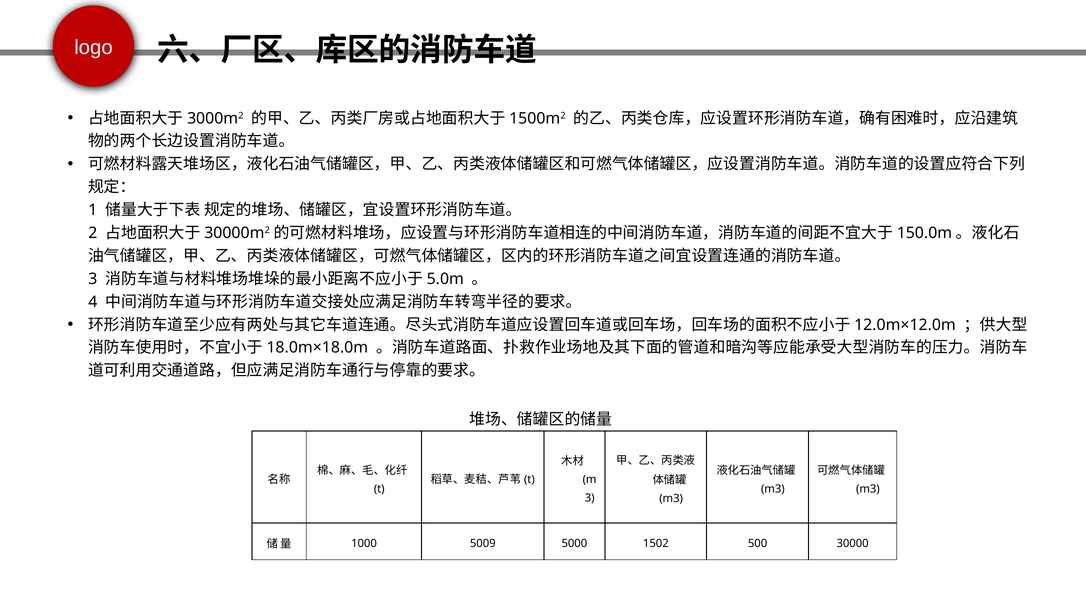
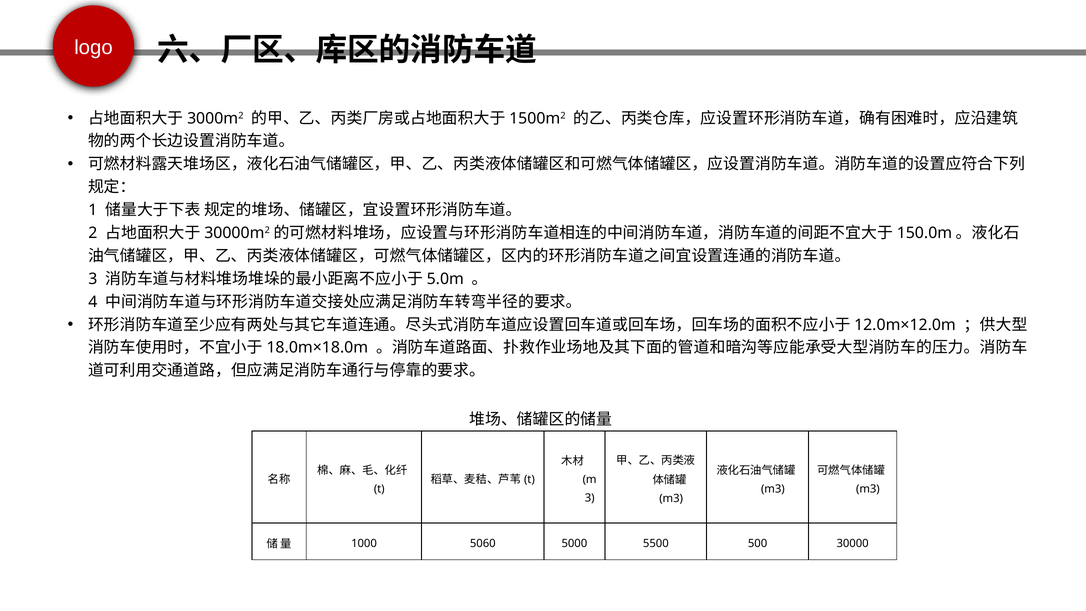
5009: 5009 -> 5060 (483, 543)
1502: 1502 -> 5500 (656, 543)
